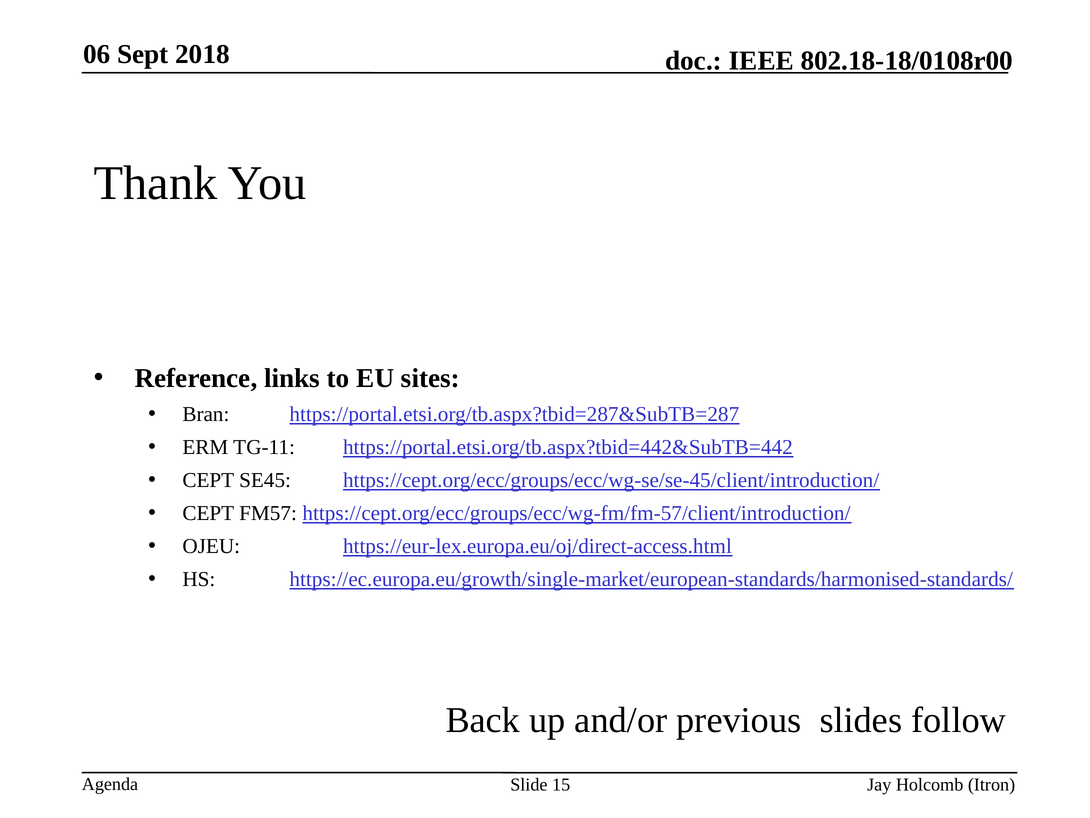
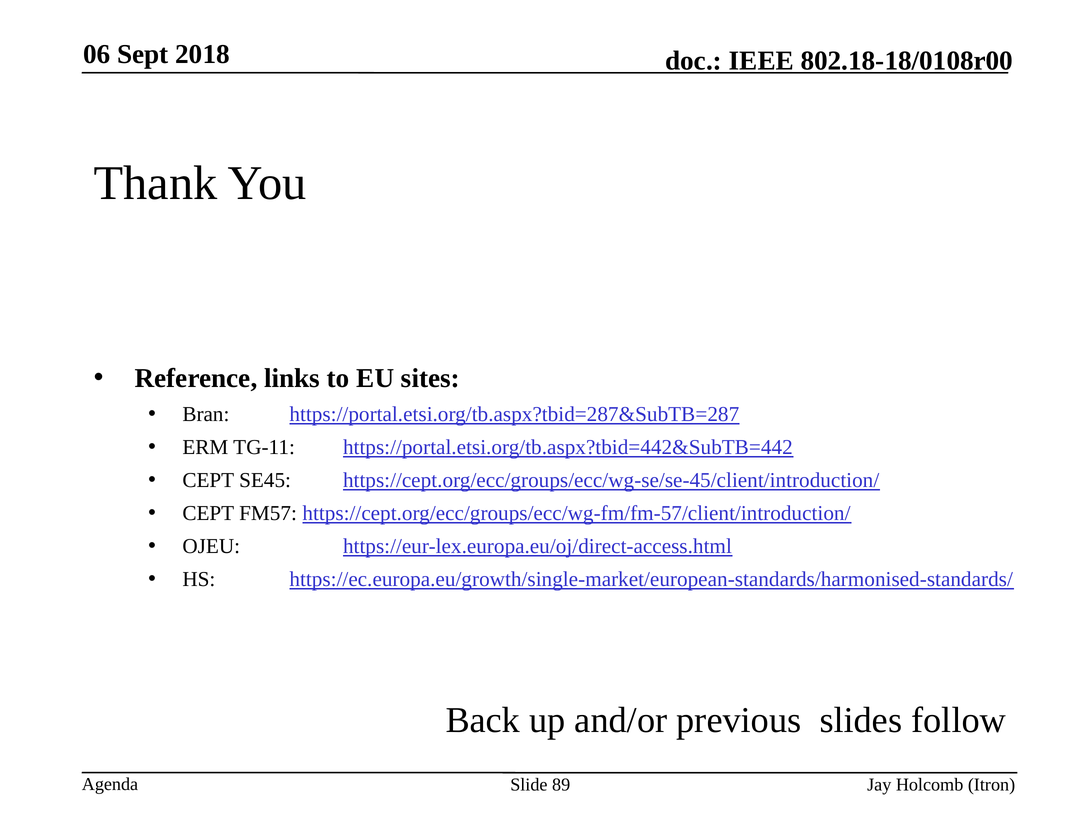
15: 15 -> 89 (561, 784)
